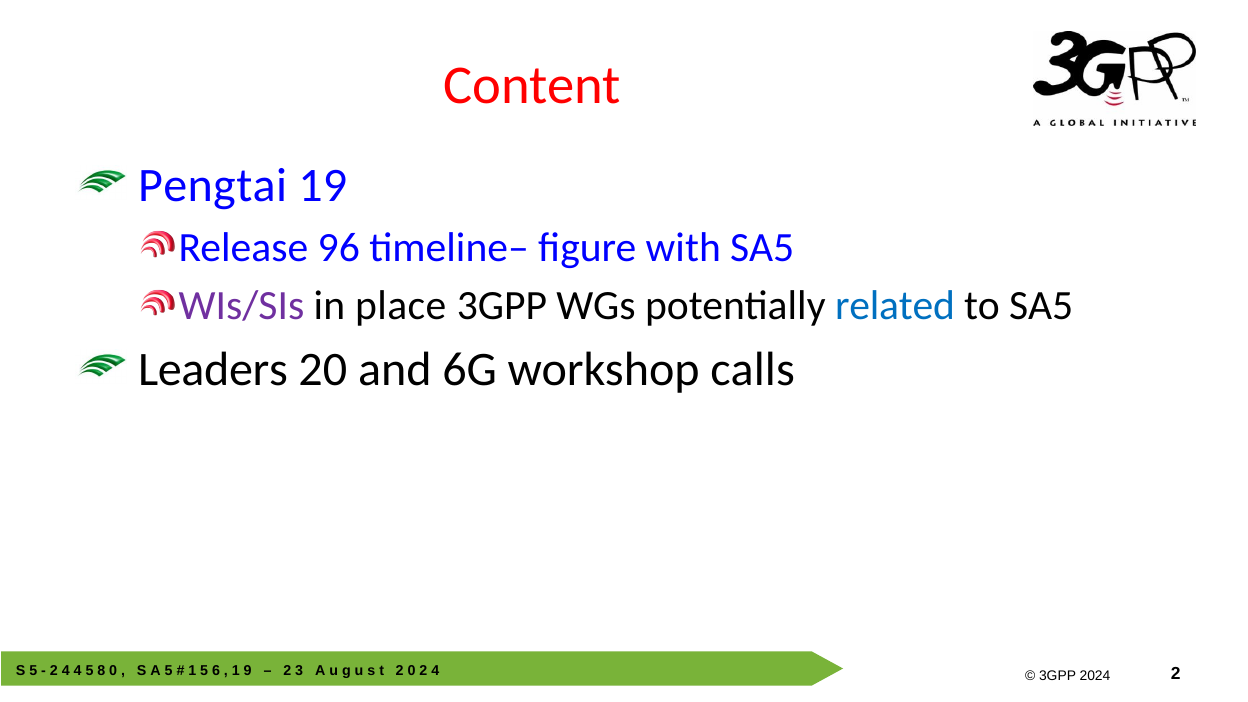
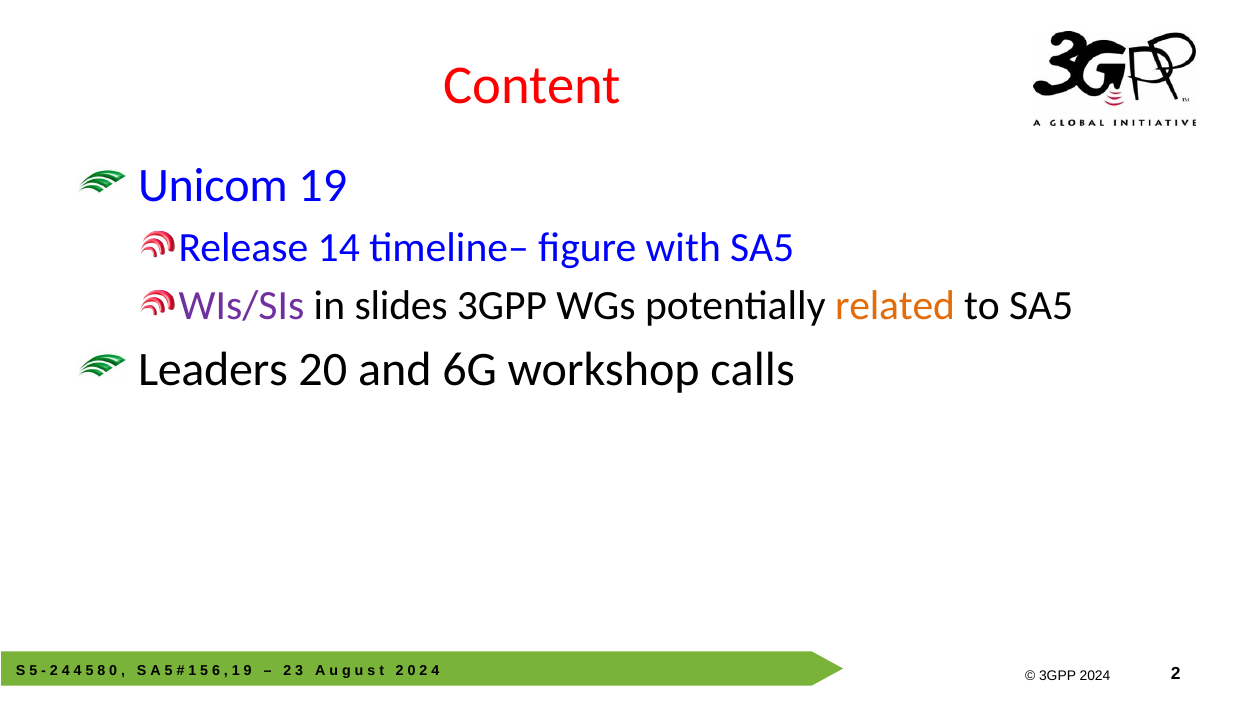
Pengtai: Pengtai -> Unicom (213, 186)
96: 96 -> 14 (339, 247)
place: place -> slides (401, 306)
related colour: blue -> orange (895, 306)
